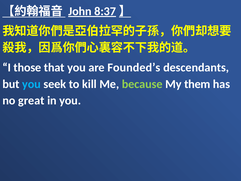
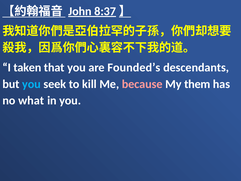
those: those -> taken (27, 67)
because colour: light green -> pink (142, 84)
great: great -> what (31, 100)
